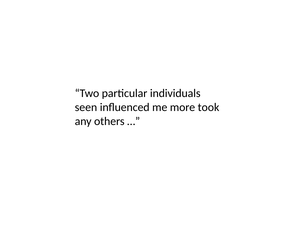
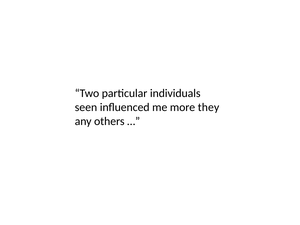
took: took -> they (208, 107)
